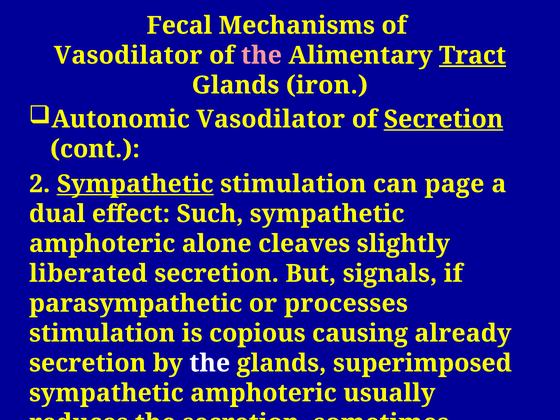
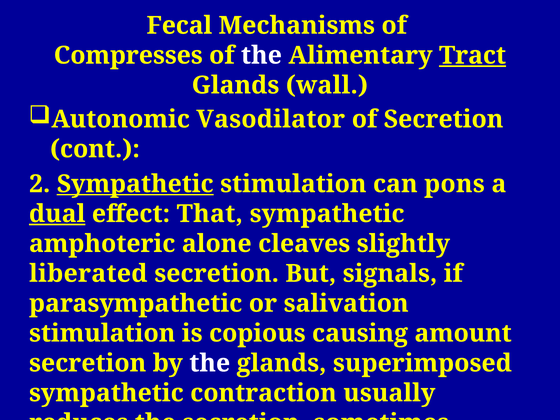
Vasodilator: Vasodilator -> Compresses (128, 55)
the colour: pink -> white (261, 55)
iron: iron -> wall (327, 85)
Secretion underline: present -> none (444, 119)
page: page -> pons (454, 184)
dual underline: none -> present (57, 214)
Such: Such -> That (210, 214)
processes: processes -> salivation (346, 303)
already: already -> amount (463, 333)
amphoteric: amphoteric -> contraction (264, 393)
